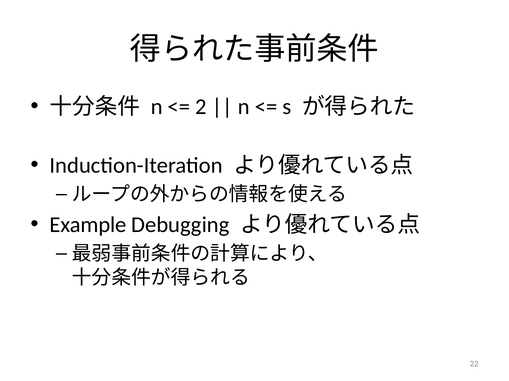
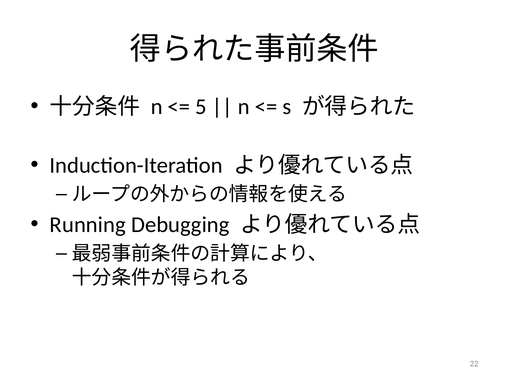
2: 2 -> 5 (201, 107)
Example: Example -> Running (88, 225)
